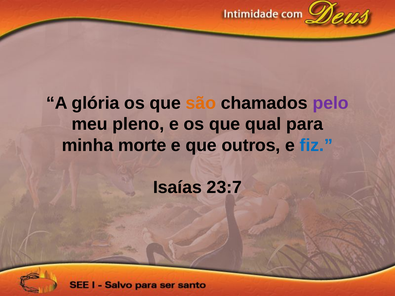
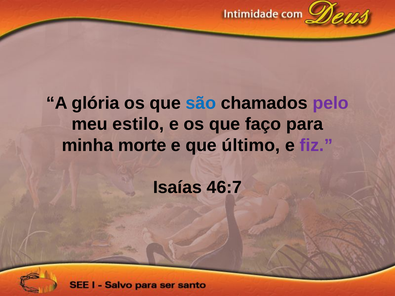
são colour: orange -> blue (201, 103)
pleno: pleno -> estilo (138, 124)
qual: qual -> faço (263, 124)
outros: outros -> último (251, 145)
fiz colour: blue -> purple (316, 145)
23:7: 23:7 -> 46:7 (224, 187)
